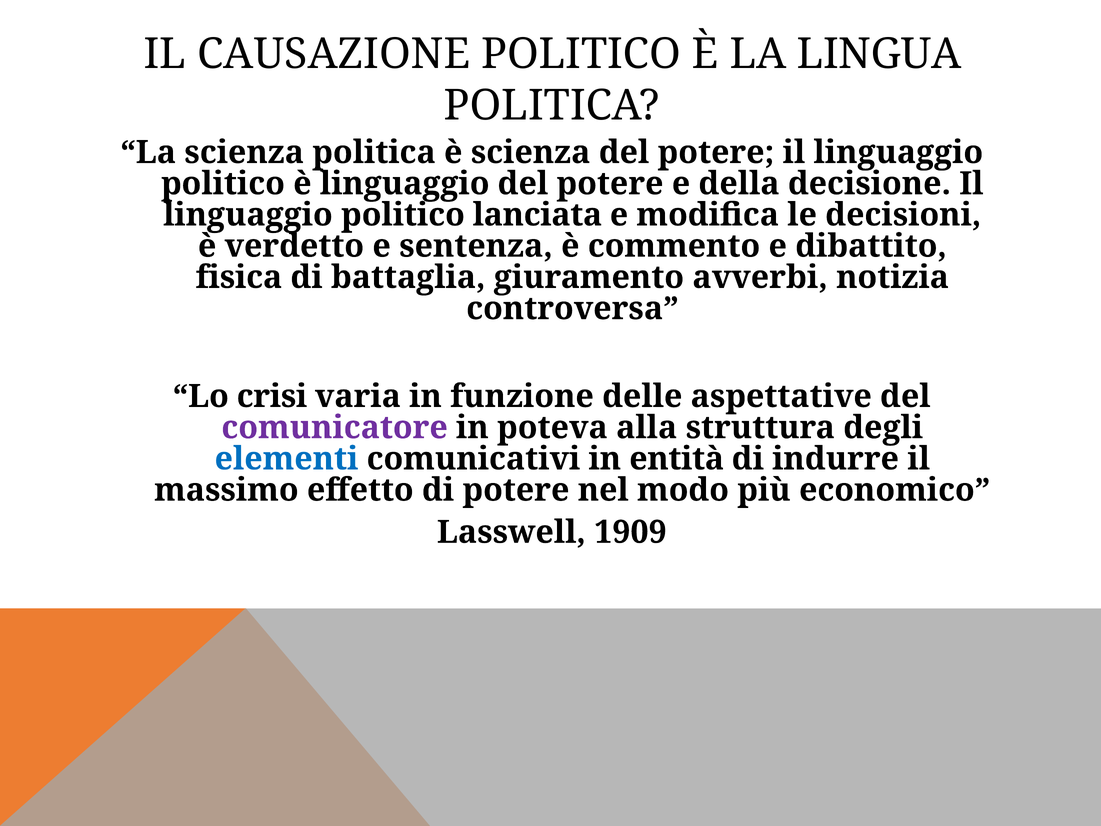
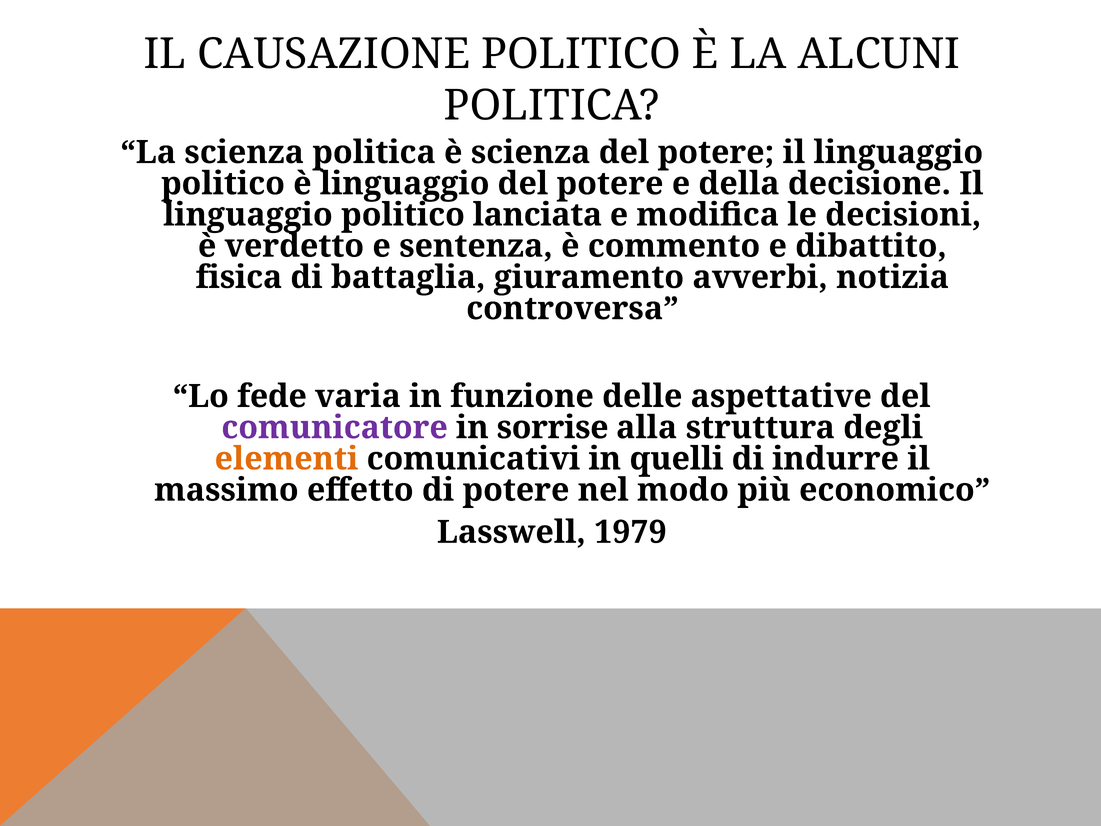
LINGUA: LINGUA -> ALCUNI (879, 54)
crisi: crisi -> fede (272, 396)
poteva: poteva -> sorrise (553, 427)
elementi colour: blue -> orange (286, 459)
entità: entità -> quelli (677, 459)
1909: 1909 -> 1979 (630, 532)
